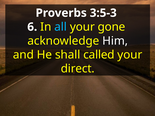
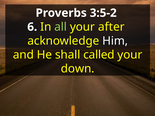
3:5-3: 3:5-3 -> 3:5-2 (103, 13)
all colour: light blue -> light green (61, 27)
gone: gone -> after (111, 27)
direct: direct -> down (78, 69)
